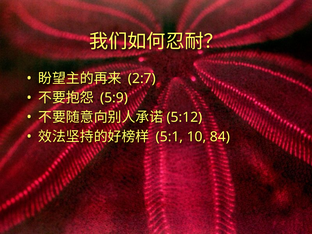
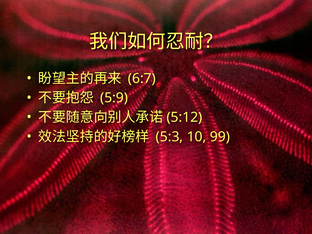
2:7: 2:7 -> 6:7 (142, 78)
5:1: 5:1 -> 5:3 (169, 137)
84: 84 -> 99 (220, 137)
